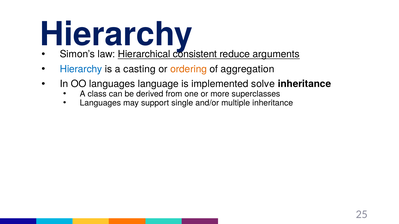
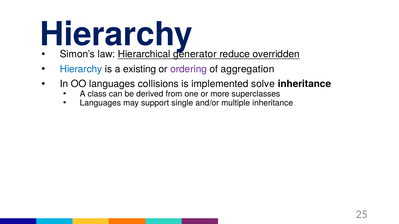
consistent: consistent -> generator (195, 54)
arguments: arguments -> overridden (276, 54)
casting: casting -> existing (140, 69)
ordering colour: orange -> purple (189, 69)
language: language -> collisions (158, 84)
